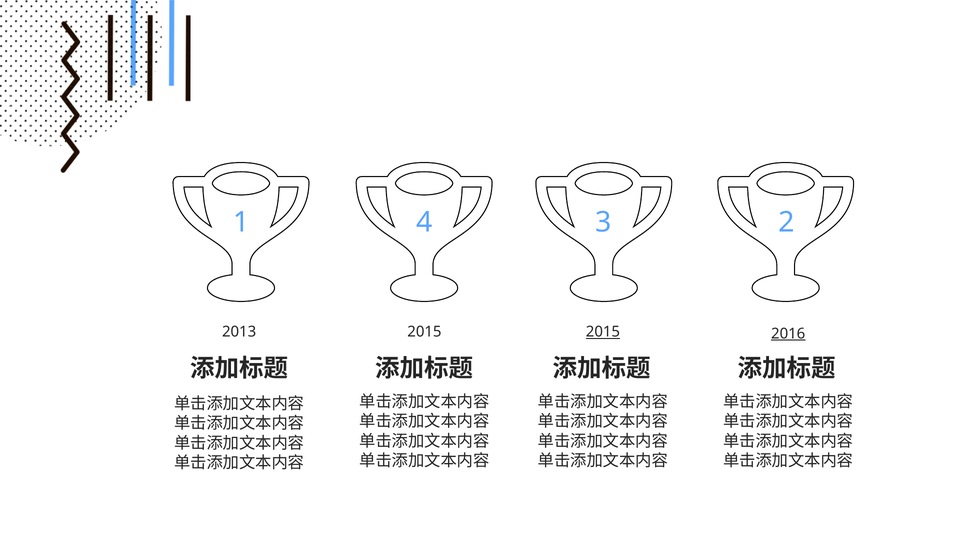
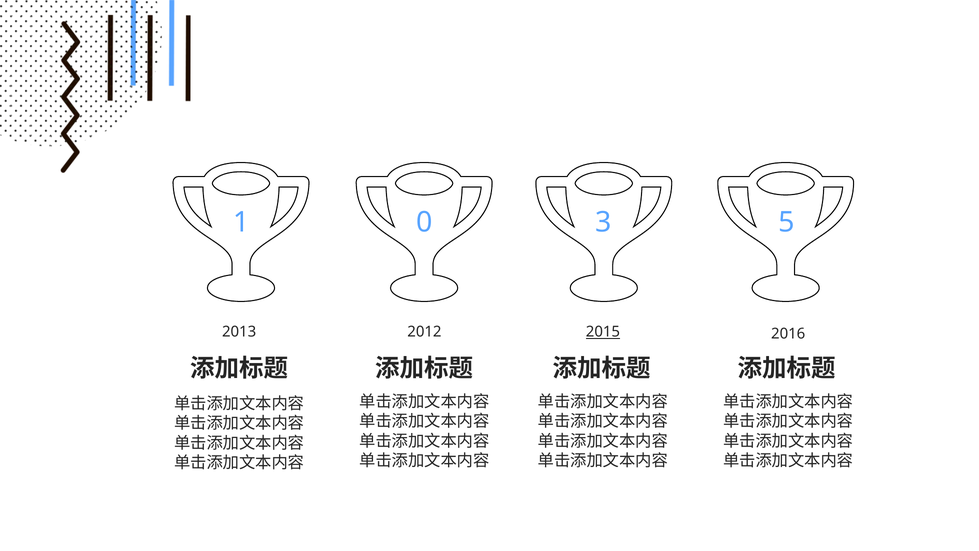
4: 4 -> 0 (424, 222)
2: 2 -> 5 (786, 222)
2015: 2015 -> 2012 (424, 332)
2016 underline: present -> none (788, 333)
